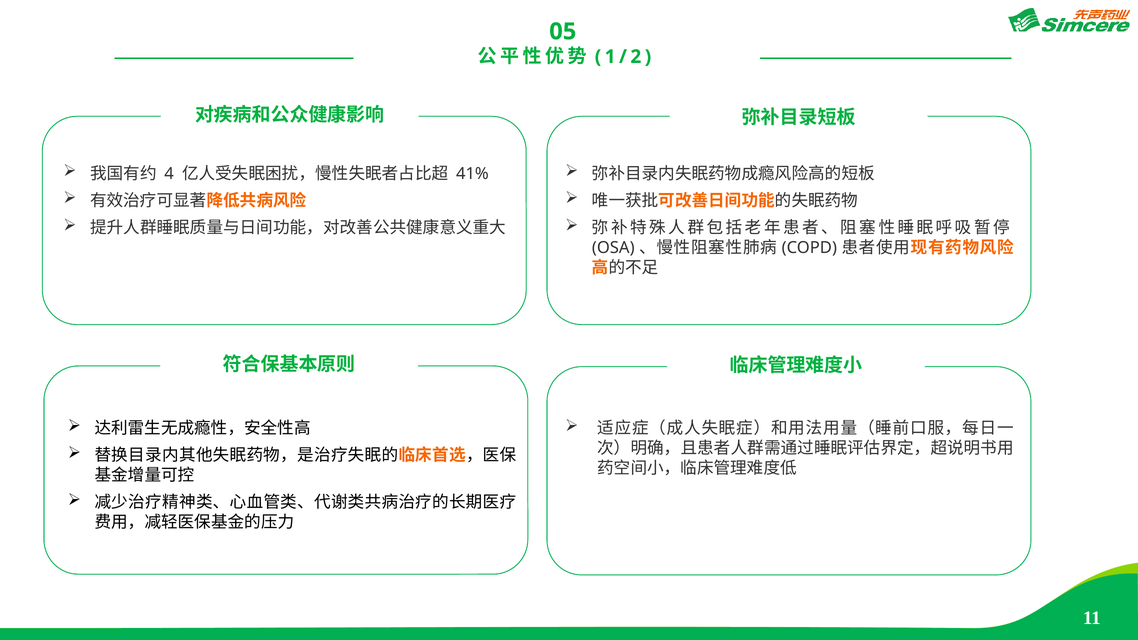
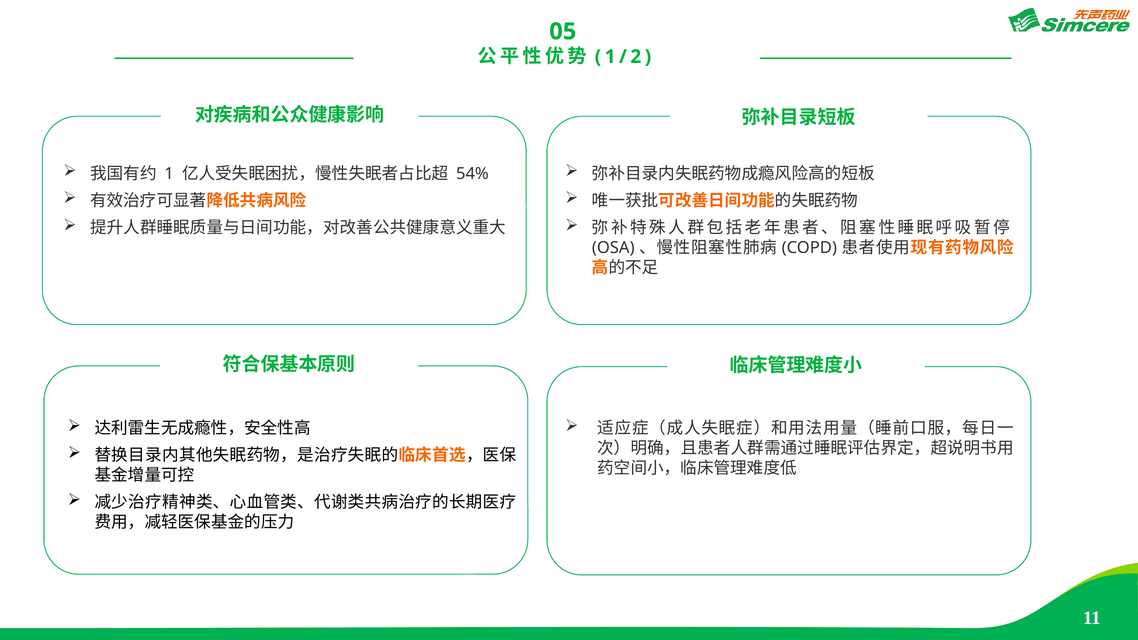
4: 4 -> 1 (169, 174)
41%: 41% -> 54% (472, 174)
